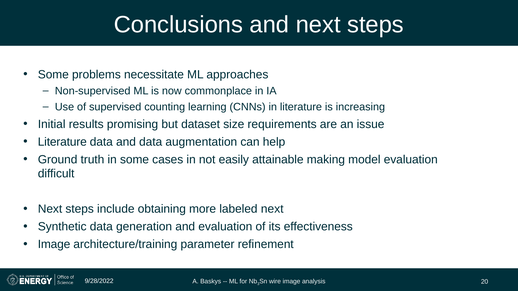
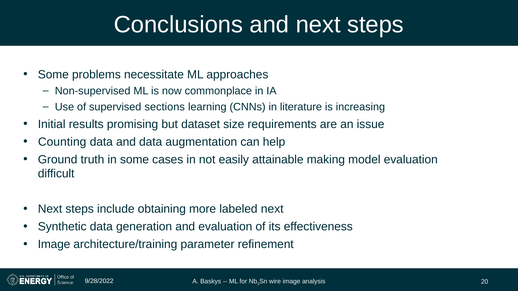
counting: counting -> sections (165, 107)
Literature: Literature -> Counting (62, 142)
